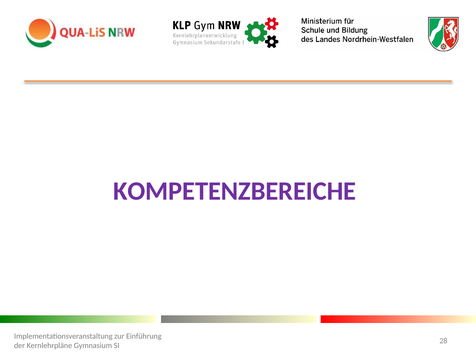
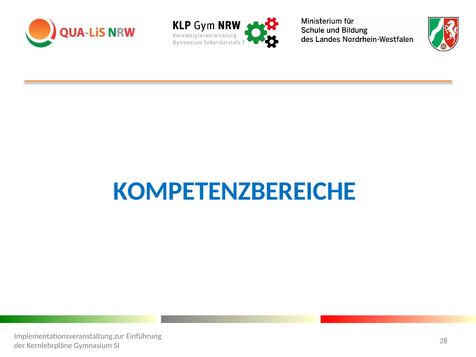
KOMPETENZBEREICHE colour: purple -> blue (235, 191)
